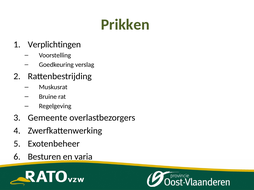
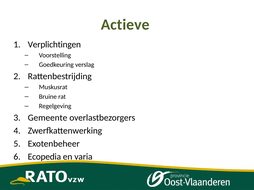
Prikken: Prikken -> Actieve (125, 25)
Besturen: Besturen -> Ecopedia (44, 157)
